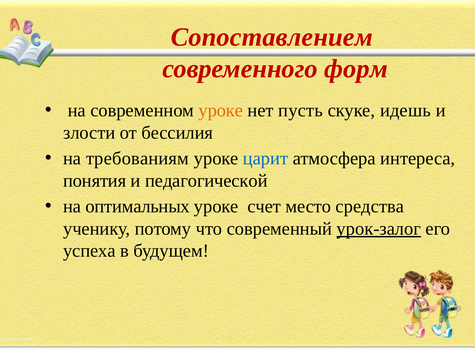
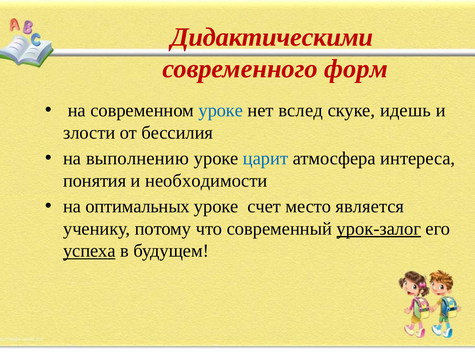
Сопоставлением: Сопоставлением -> Дидактическими (272, 37)
уроке colour: orange -> blue (221, 111)
пусть: пусть -> вслед (301, 111)
требованиям: требованиям -> выполнению (137, 159)
педагогической: педагогической -> необходимости (206, 181)
средства: средства -> является (370, 207)
успеха underline: none -> present (89, 251)
